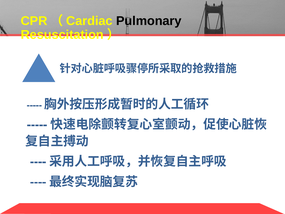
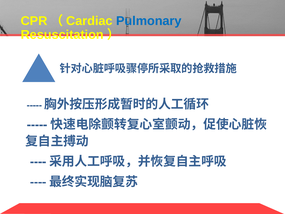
Pulmonary colour: black -> blue (149, 21)
